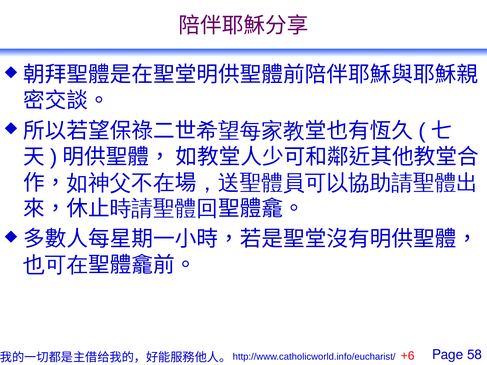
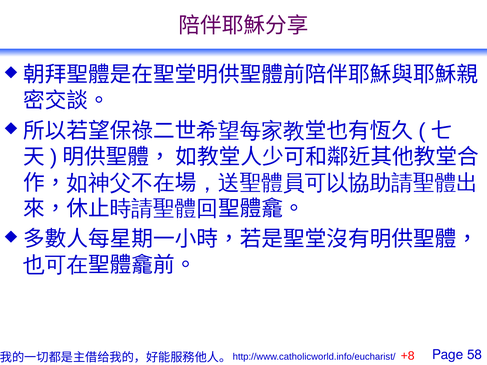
+6: +6 -> +8 (408, 356)
